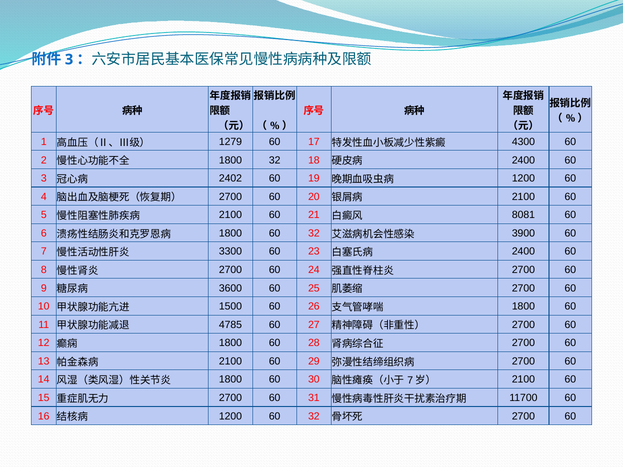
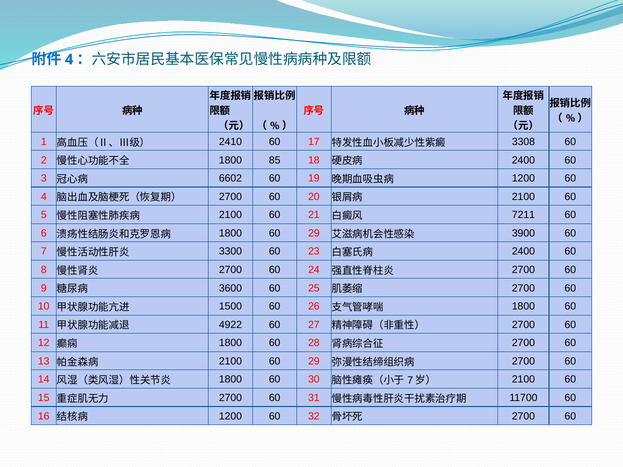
3: 3 -> 4 (69, 60)
1279: 1279 -> 2410 (230, 142)
4300: 4300 -> 3308 (523, 142)
1800 32: 32 -> 85 (275, 160)
2402: 2402 -> 6602 (230, 178)
8081: 8081 -> 7211 (523, 215)
1800 60 32: 32 -> 29 (314, 233)
4785: 4785 -> 4922 (230, 325)
